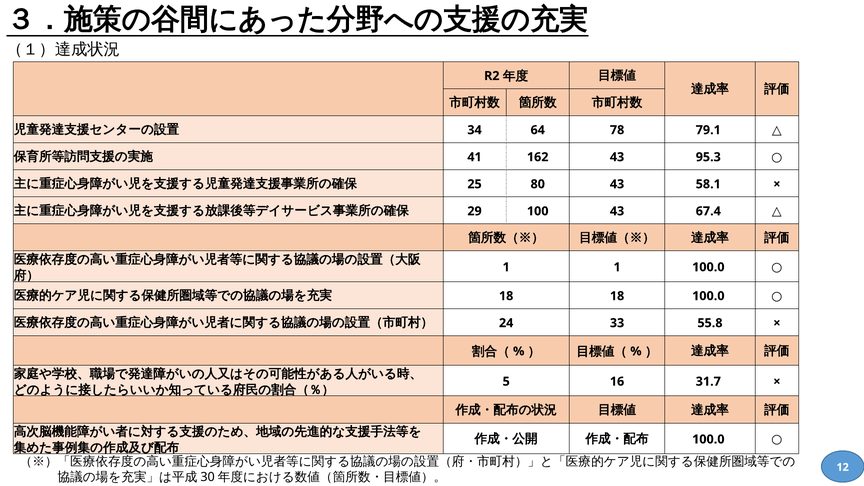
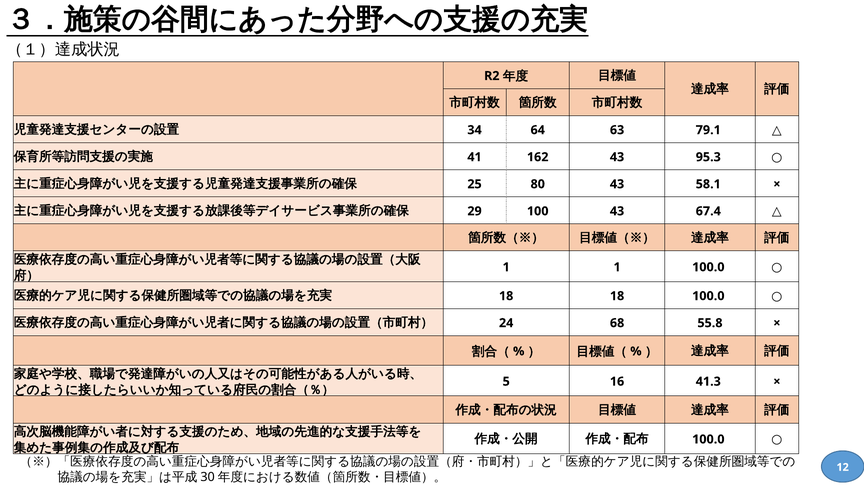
78: 78 -> 63 (617, 130)
33: 33 -> 68 (617, 323)
31.7: 31.7 -> 41.3 (708, 382)
